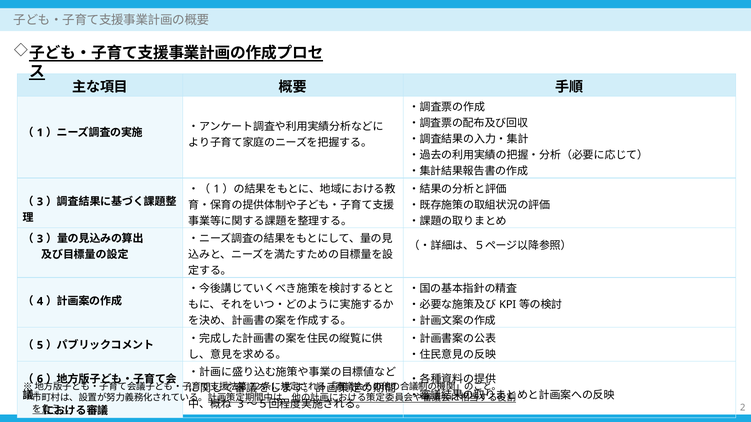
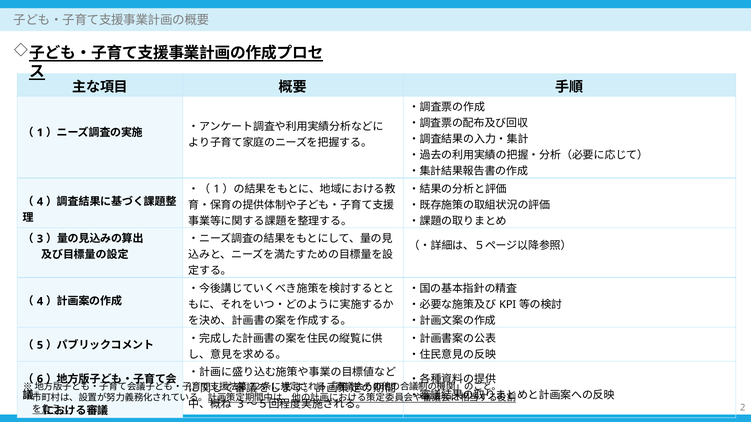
3: 3 -> 4 (40, 202)
